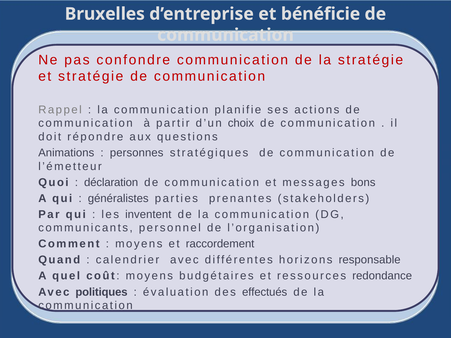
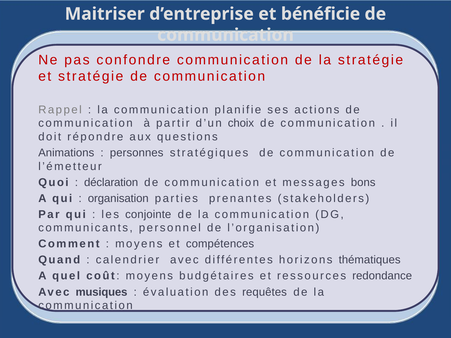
Bruxelles: Bruxelles -> Maitriser (105, 14)
généralistes: généralistes -> organisation (118, 198)
inventent: inventent -> conjointe (148, 215)
raccordement: raccordement -> compétences (220, 244)
responsable: responsable -> thématiques (370, 260)
politiques: politiques -> musiques (102, 292)
effectués: effectués -> requêtes (265, 292)
